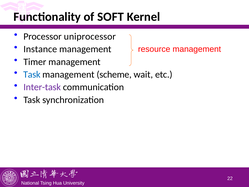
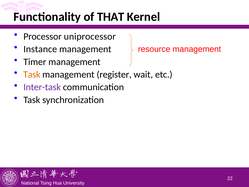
SOFT: SOFT -> THAT (111, 17)
Task colour: blue -> orange (32, 74)
scheme: scheme -> register (114, 74)
